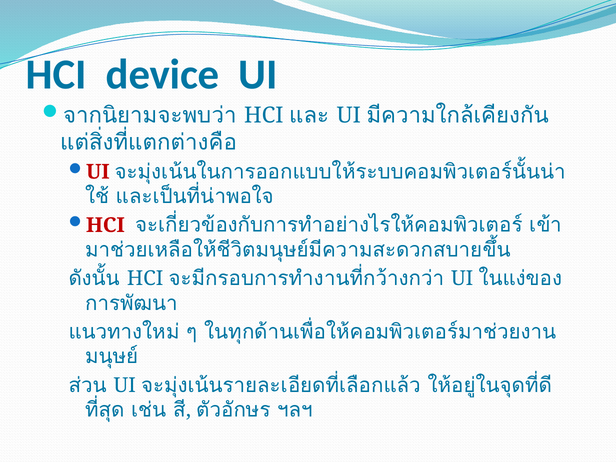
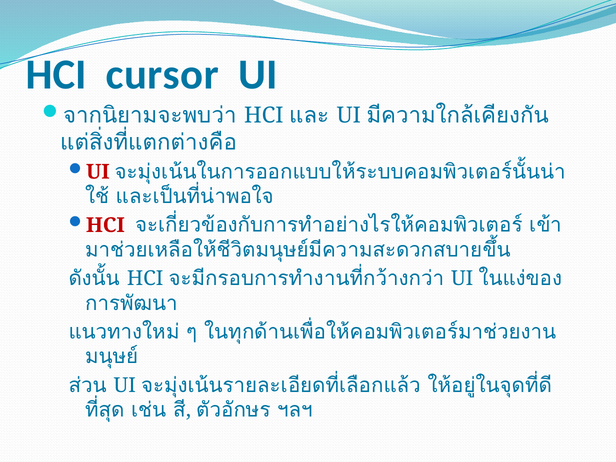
device: device -> cursor (162, 75)
